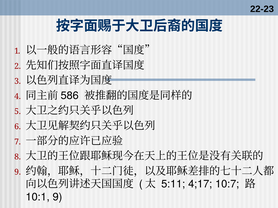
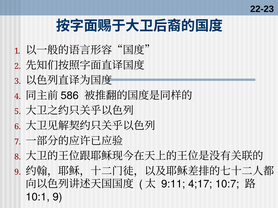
5:11: 5:11 -> 9:11 (173, 184)
